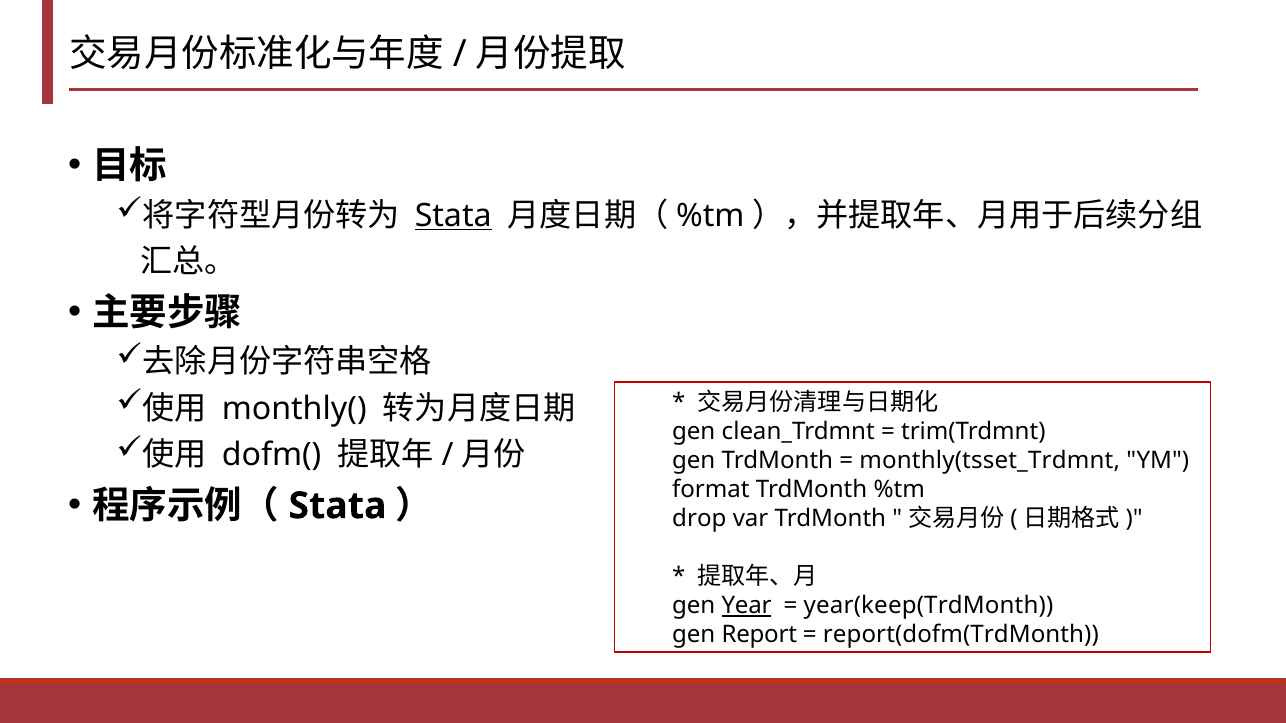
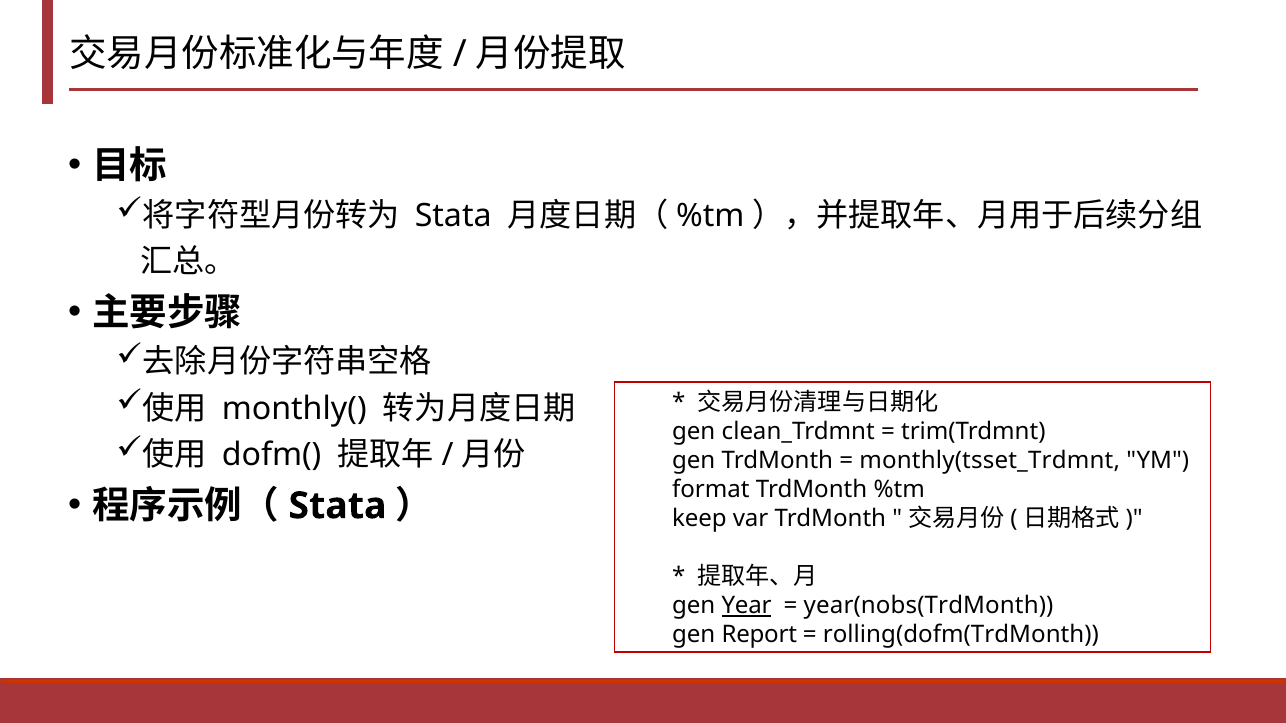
Stata underline: present -> none (453, 216)
drop: drop -> keep (699, 519)
year(keep(TrdMonth: year(keep(TrdMonth -> year(nobs(TrdMonth (929, 606)
report(dofm(TrdMonth: report(dofm(TrdMonth -> rolling(dofm(TrdMonth (961, 635)
